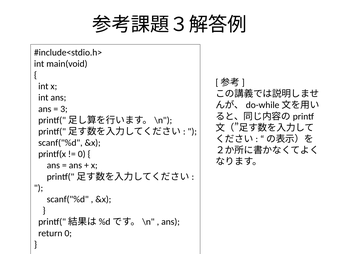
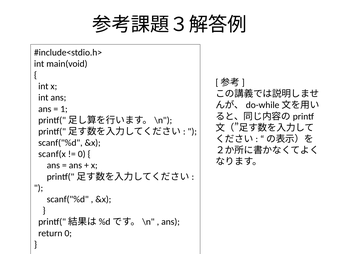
3: 3 -> 1 (64, 109)
printf(x: printf(x -> scanf(x (52, 154)
